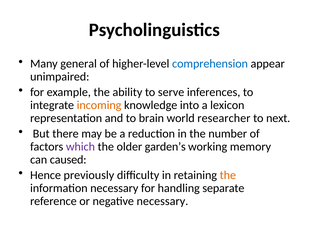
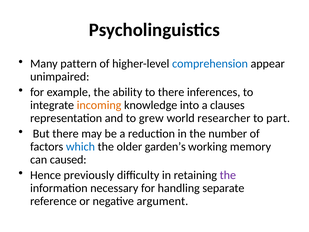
general: general -> pattern (79, 64)
to serve: serve -> there (171, 92)
lexicon: lexicon -> clauses (227, 105)
brain: brain -> grew (151, 118)
next: next -> part (278, 118)
which colour: purple -> blue (80, 146)
the colour: orange -> purple (228, 175)
negative necessary: necessary -> argument (162, 201)
